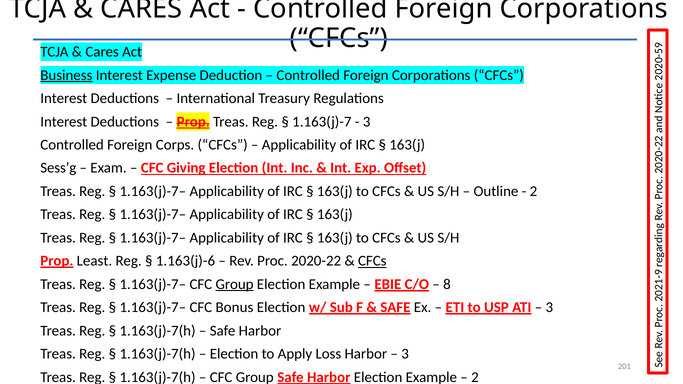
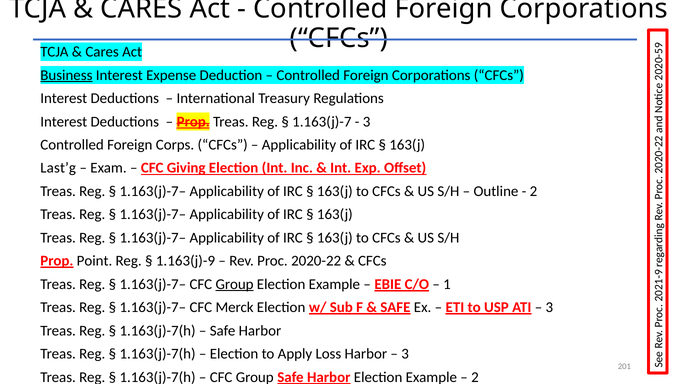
Sess’g: Sess’g -> Last’g (58, 168)
Least: Least -> Point (94, 261)
1.163(j)-6: 1.163(j)-6 -> 1.163(j)-9 (185, 261)
CFCs underline: present -> none (372, 261)
8: 8 -> 1 (447, 284)
Bonus: Bonus -> Merck (235, 308)
